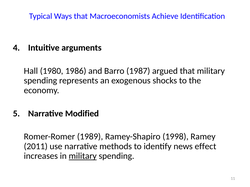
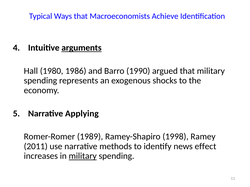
arguments underline: none -> present (82, 48)
1987: 1987 -> 1990 (138, 71)
Modified: Modified -> Applying (82, 114)
